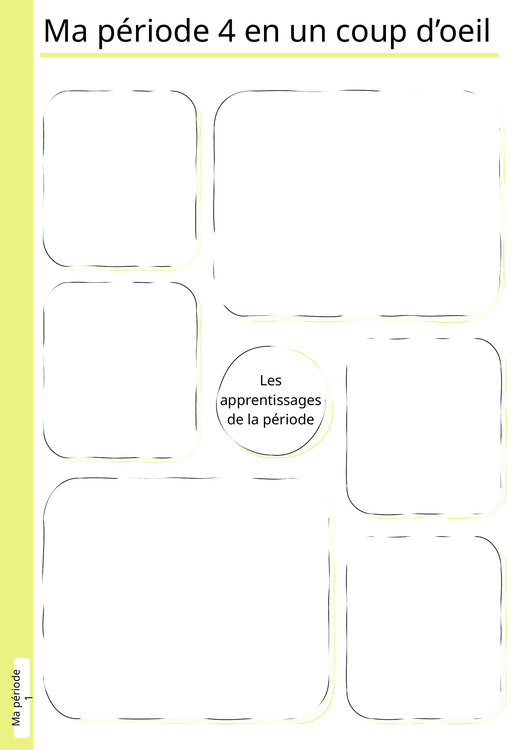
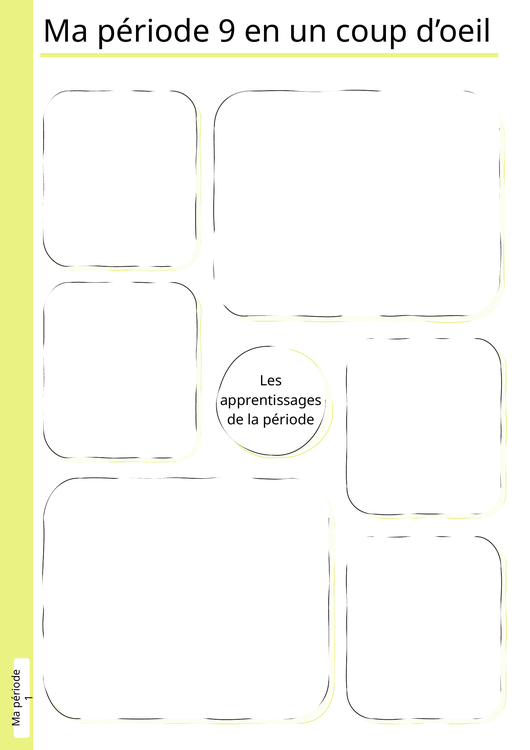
4: 4 -> 9 (227, 32)
